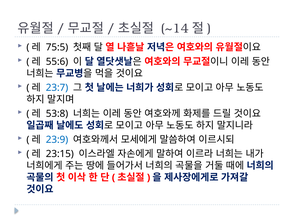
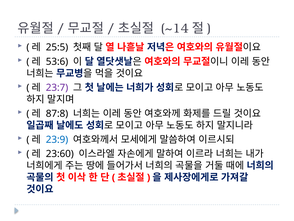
75:5: 75:5 -> 25:5 (57, 47)
55:6: 55:6 -> 53:6 (57, 61)
23:7 colour: blue -> purple (57, 87)
53:8: 53:8 -> 87:8 (57, 113)
23:15: 23:15 -> 23:60 (60, 154)
